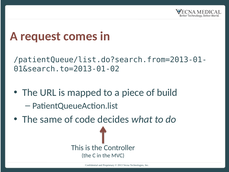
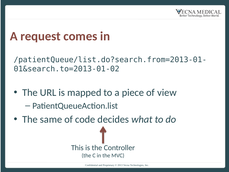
build: build -> view (167, 92)
